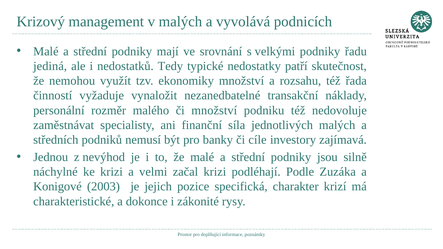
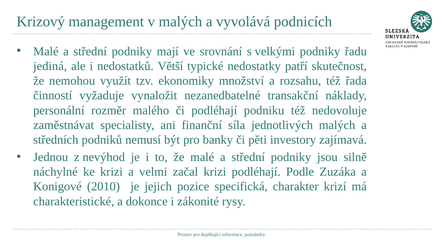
Tedy: Tedy -> Větší (170, 66)
či množství: množství -> podléhají (214, 110)
cíle: cíle -> pěti (258, 140)
2003: 2003 -> 2010 (103, 187)
